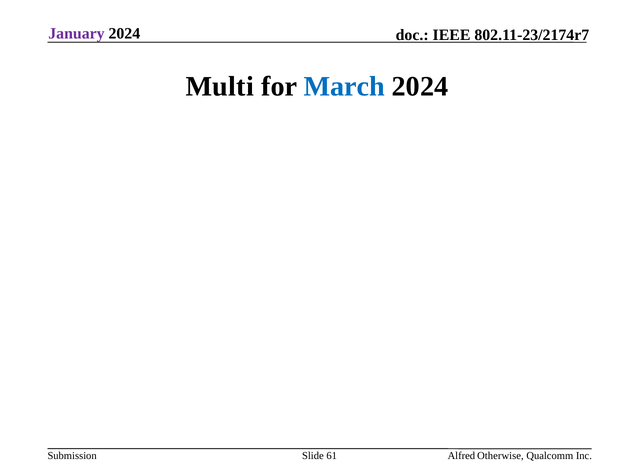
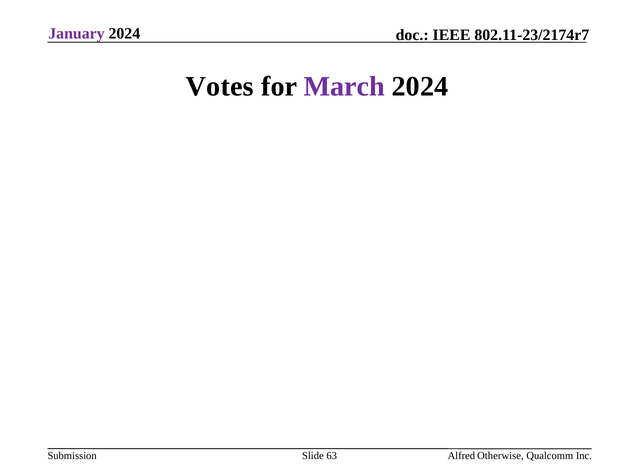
Multi: Multi -> Votes (220, 86)
March colour: blue -> purple (344, 86)
61: 61 -> 63 (332, 456)
